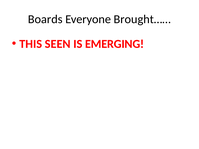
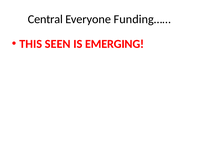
Boards: Boards -> Central (45, 19)
Brought……: Brought…… -> Funding…… (142, 19)
